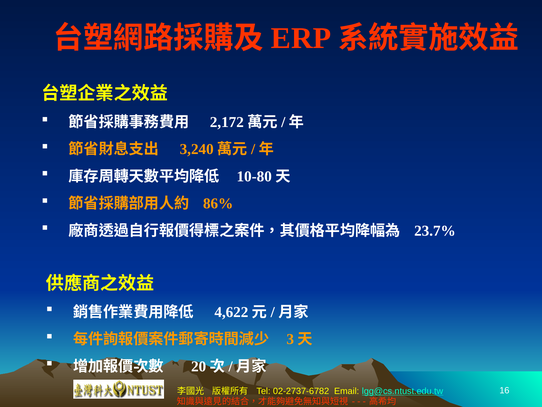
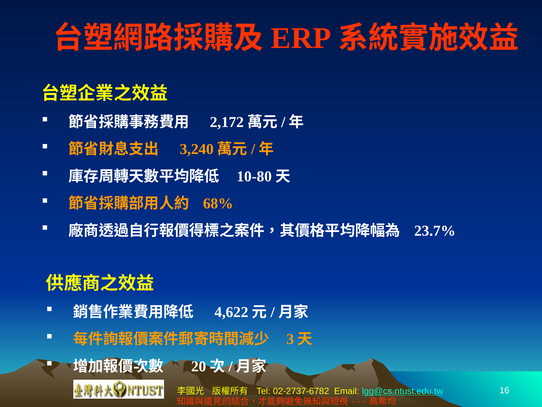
86%: 86% -> 68% (218, 203)
